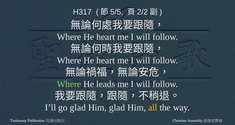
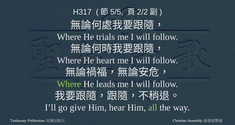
heart: heart -> trials (106, 37)
go glad: glad -> give (78, 107)
Him glad: glad -> hear (117, 107)
all colour: yellow -> light green (153, 107)
